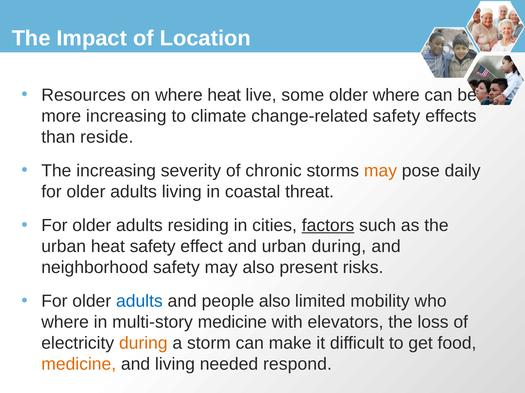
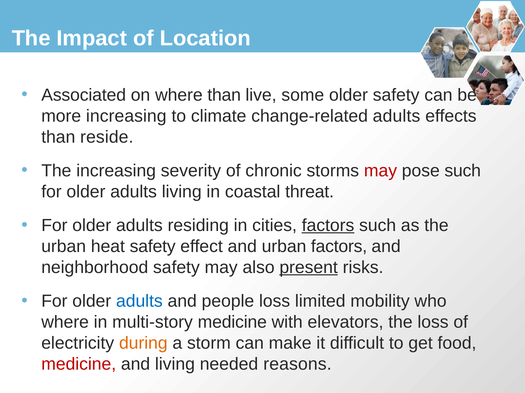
Resources: Resources -> Associated (84, 95)
where heat: heat -> than (224, 95)
older where: where -> safety (396, 95)
change-related safety: safety -> adults (397, 116)
may colour: orange -> red (380, 171)
pose daily: daily -> such (463, 171)
urban during: during -> factors (339, 247)
present underline: none -> present (309, 268)
people also: also -> loss (275, 302)
medicine colour: orange -> red (79, 365)
respond: respond -> reasons (297, 365)
